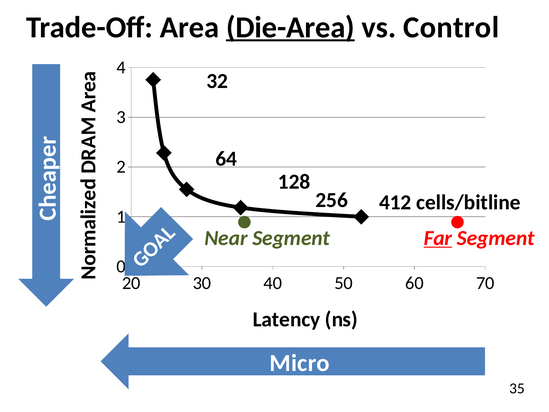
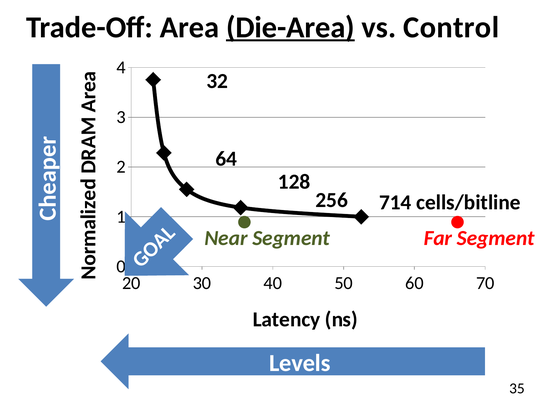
412: 412 -> 714 (395, 202)
Far underline: present -> none (438, 238)
Micro: Micro -> Levels (300, 363)
